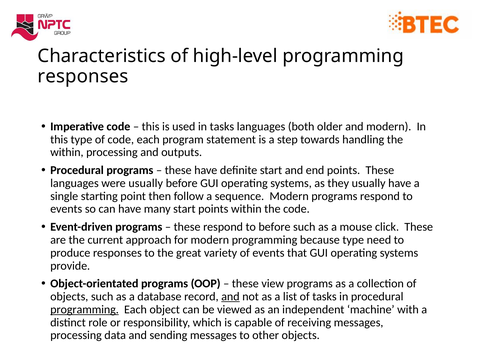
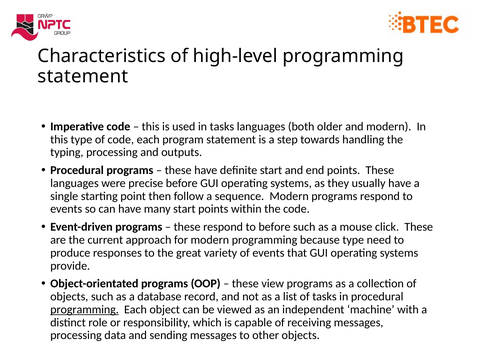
responses: responses -> statement (83, 76)
within: within -> typing (67, 152)
were usually: usually -> precise (146, 183)
and underline: present -> none (230, 296)
